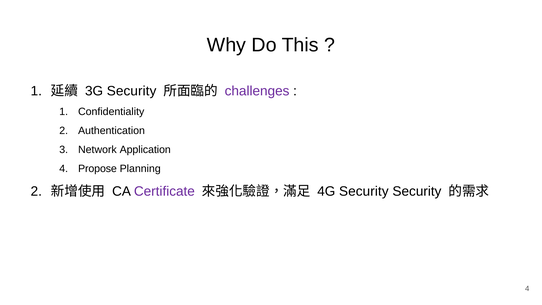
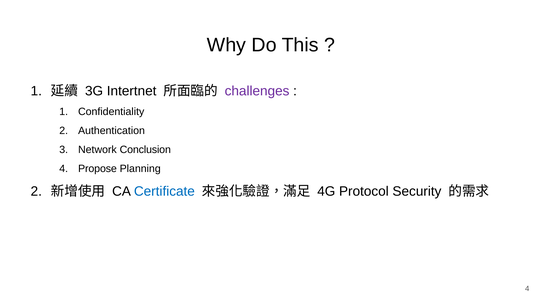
3G Security: Security -> Intertnet (132, 91)
Application: Application -> Conclusion (145, 150)
Certificate colour: purple -> blue (164, 191)
4G Security: Security -> Protocol (364, 191)
